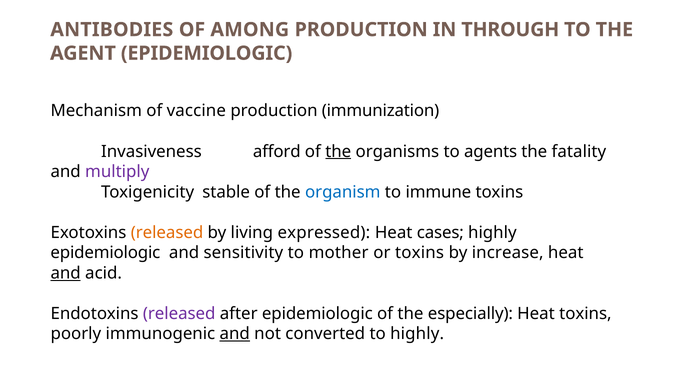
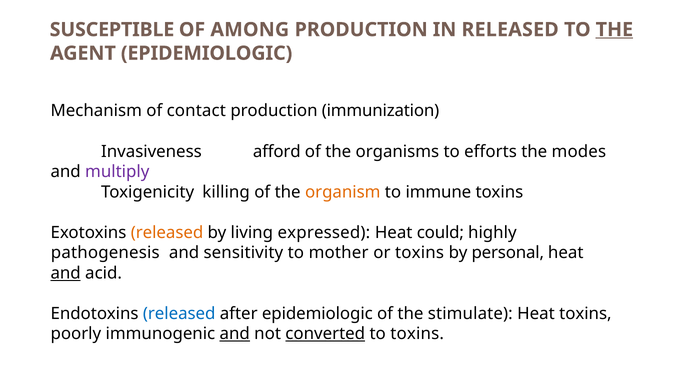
ANTIBODIES: ANTIBODIES -> SUSCEPTIBLE (112, 30)
IN THROUGH: THROUGH -> RELEASED (510, 30)
THE underline: none -> present (614, 30)
vaccine: vaccine -> contact (196, 111)
the underline: present -> none (338, 151)
agents: agents -> efforts (491, 151)
fatality: fatality -> modes (579, 151)
stable: stable -> killing (226, 192)
organism colour: blue -> orange (343, 192)
cases: cases -> could (440, 232)
epidemiologic: epidemiologic -> pathogenesis (105, 252)
increase: increase -> personal (508, 252)
released colour: purple -> blue (179, 313)
especially: especially -> stimulate (470, 313)
converted underline: none -> present (325, 333)
to highly: highly -> toxins (417, 333)
